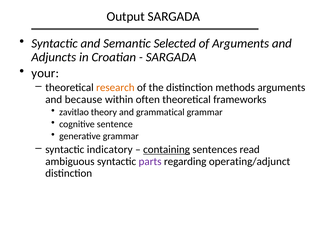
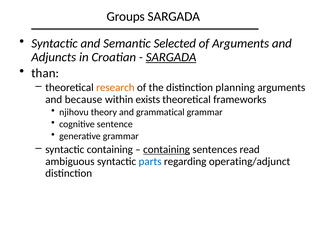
Output: Output -> Groups (126, 17)
SARGADA underline: none -> present (171, 57)
your: your -> than (45, 73)
methods: methods -> planning (235, 88)
often: often -> exists (148, 100)
zavitlao: zavitlao -> njihovu (74, 112)
syntactic indicatory: indicatory -> containing (110, 150)
parts colour: purple -> blue (150, 162)
